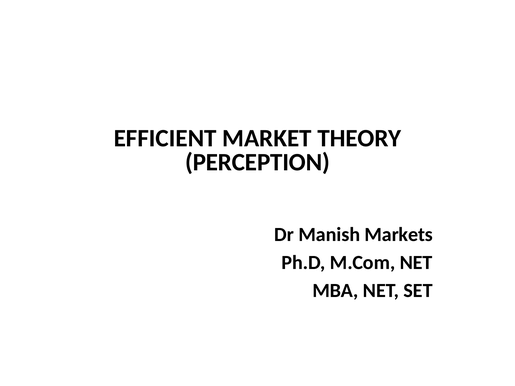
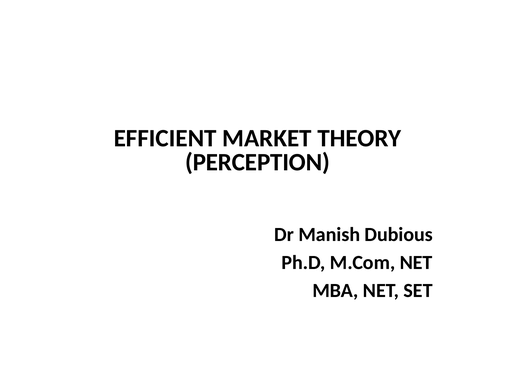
Markets: Markets -> Dubious (399, 235)
